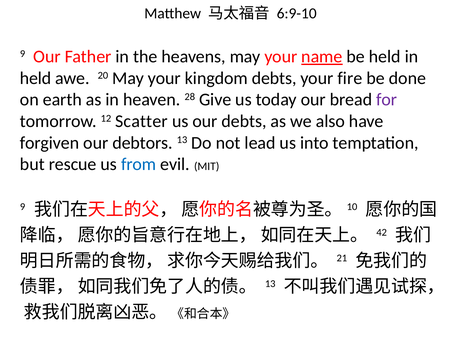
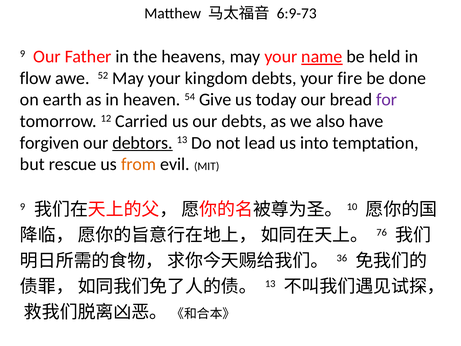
6:9-10: 6:9-10 -> 6:9-73 (297, 13)
held: held -> flow (36, 78)
20: 20 -> 52 (103, 75)
28: 28 -> 54 (190, 97)
Scatter: Scatter -> Carried (142, 121)
debtors underline: none -> present (143, 143)
from colour: blue -> orange (139, 164)
42: 42 -> 76 (382, 232)
21: 21 -> 36 (342, 258)
